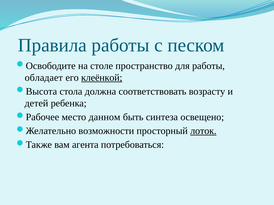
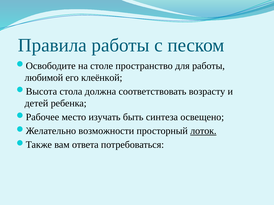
обладает: обладает -> любимой (44, 78)
клеёнкой underline: present -> none (102, 78)
данном: данном -> изучать (105, 117)
агента: агента -> ответа (85, 145)
